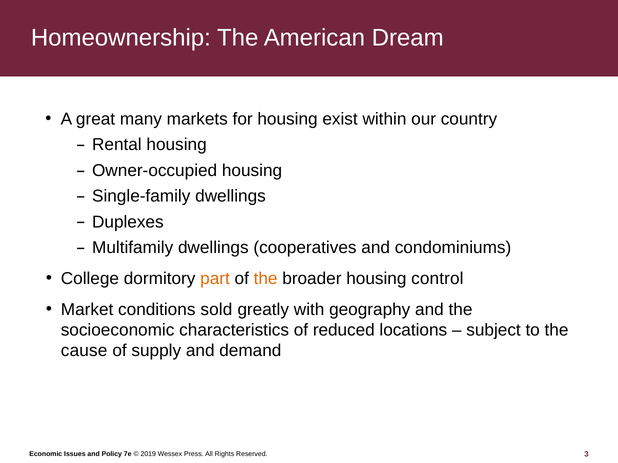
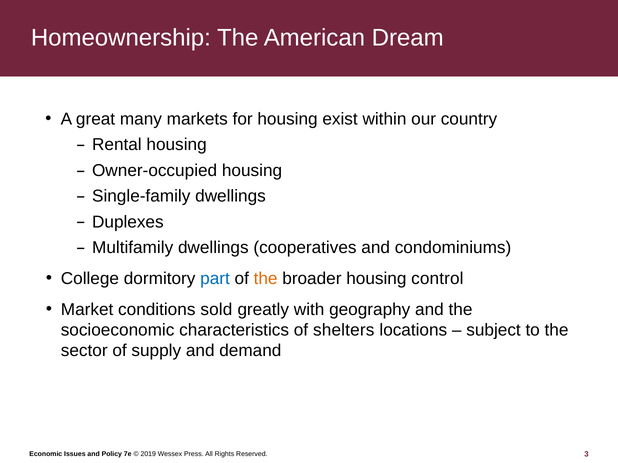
part colour: orange -> blue (215, 279)
reduced: reduced -> shelters (344, 330)
cause: cause -> sector (84, 351)
